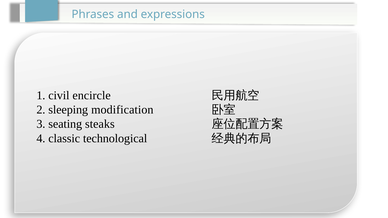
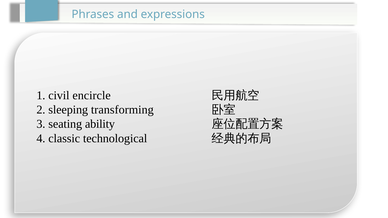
modification: modification -> transforming (122, 110)
steaks: steaks -> ability (100, 124)
